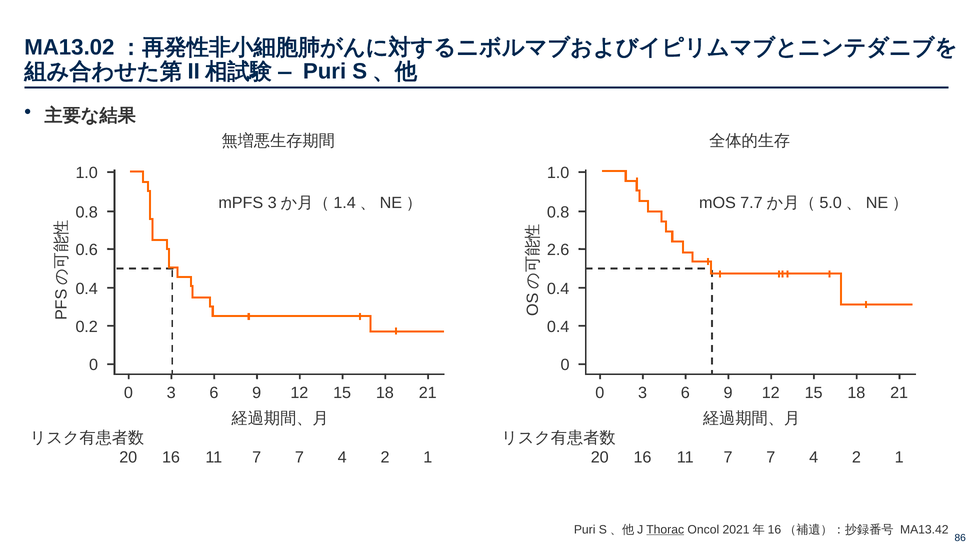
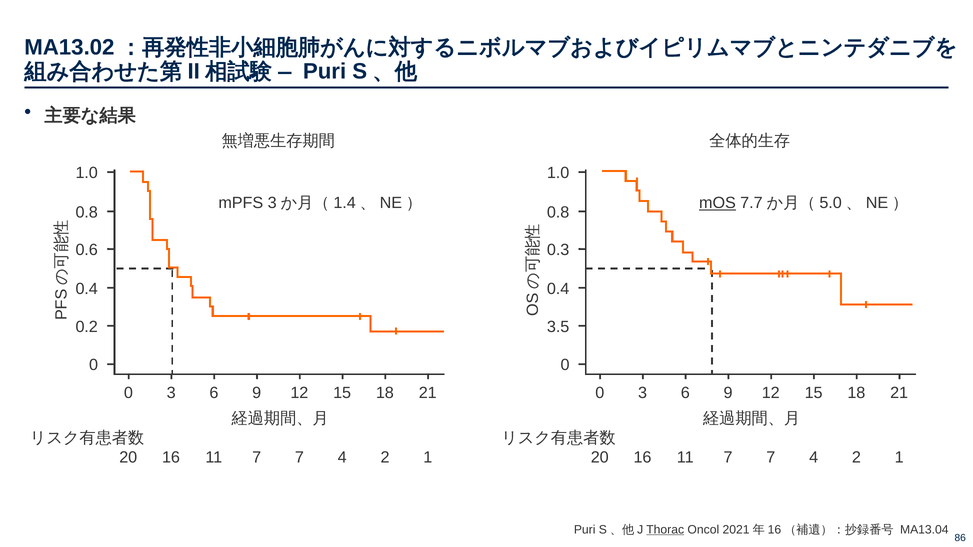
mOS underline: none -> present (717, 203)
2.6: 2.6 -> 0.3 (558, 250)
0.4: 0.4 -> 3.5 (558, 327)
MA13.42: MA13.42 -> MA13.04 (924, 530)
